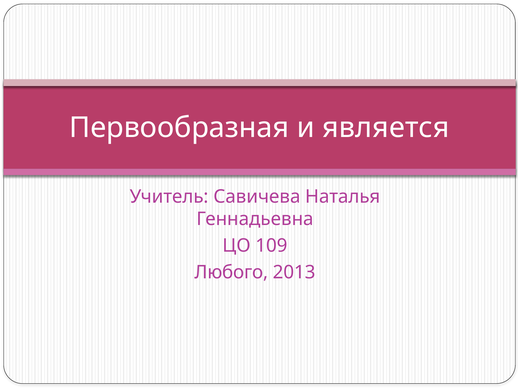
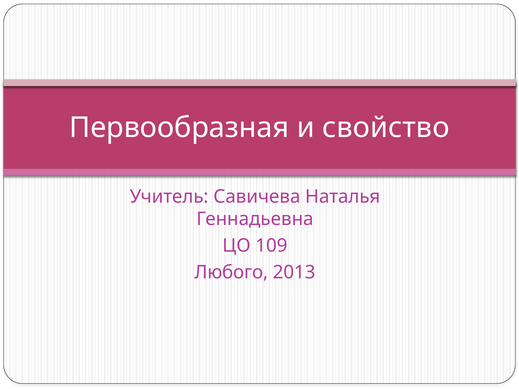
является: является -> свойство (386, 128)
